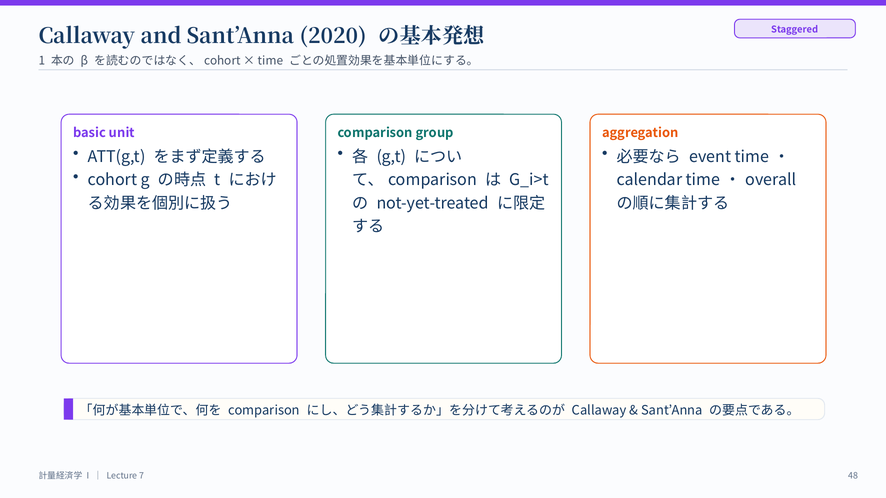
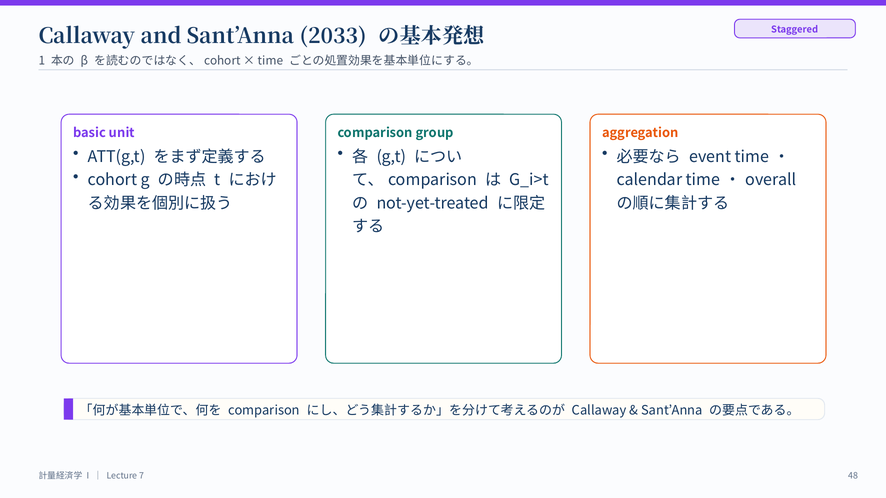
2020: 2020 -> 2033 (333, 36)
